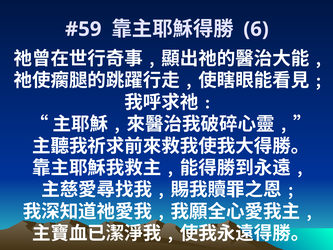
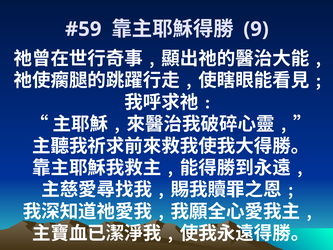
6: 6 -> 9 (256, 29)
